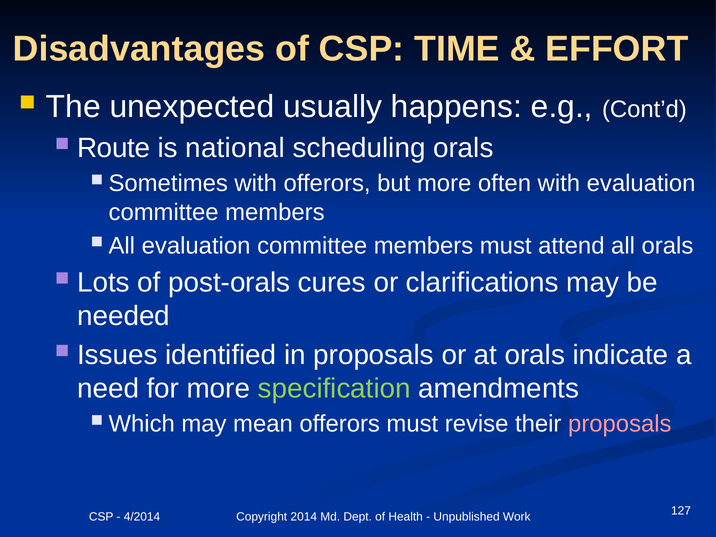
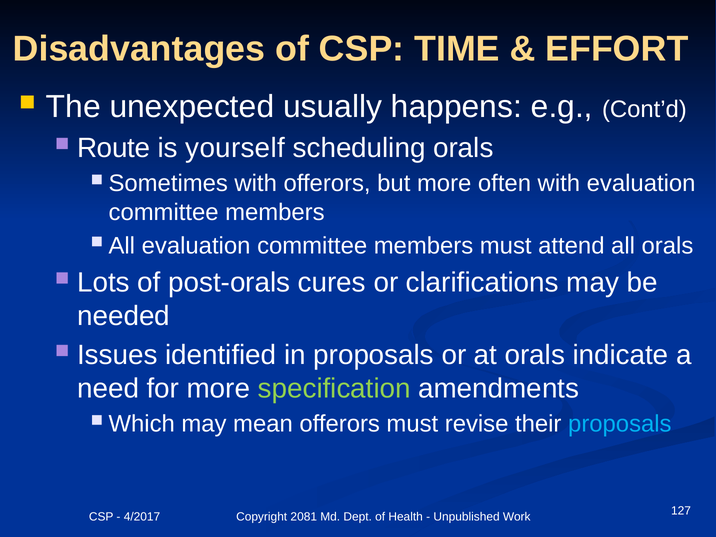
national: national -> yourself (235, 148)
proposals colour: pink -> light blue (620, 424)
4/2014: 4/2014 -> 4/2017 (142, 517)
2014: 2014 -> 2081 (304, 517)
